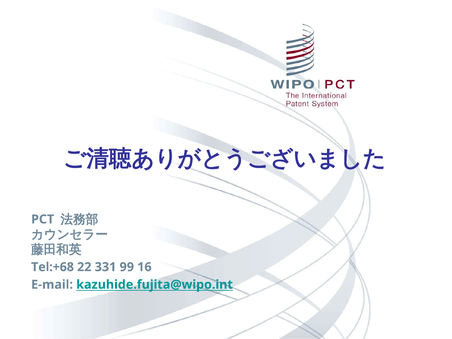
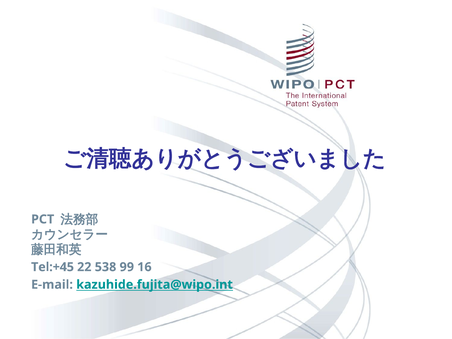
Tel:+68: Tel:+68 -> Tel:+45 (53, 267)
331: 331 -> 538 (106, 267)
